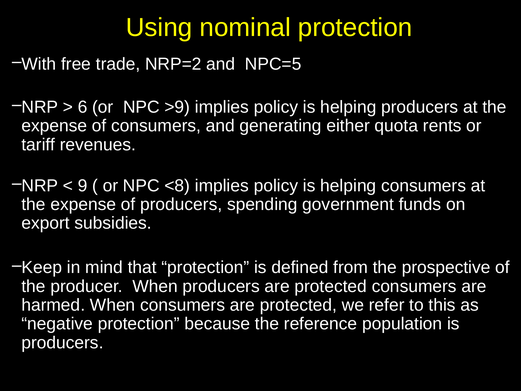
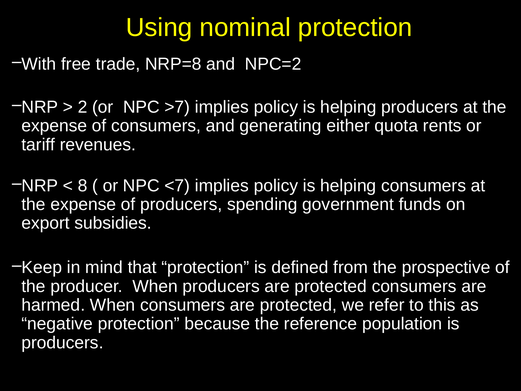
NRP=2: NRP=2 -> NRP=8 (173, 64)
NPC=5: NPC=5 -> NPC=2 (273, 64)
6: 6 -> 2 (83, 107)
>9: >9 -> >7 (177, 107)
9: 9 -> 8 (83, 185)
<8: <8 -> <7 (177, 185)
